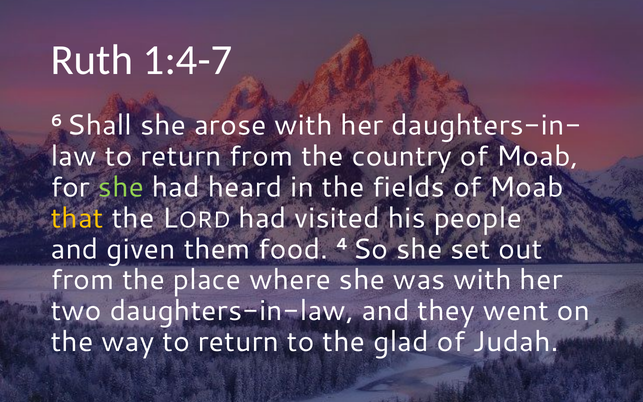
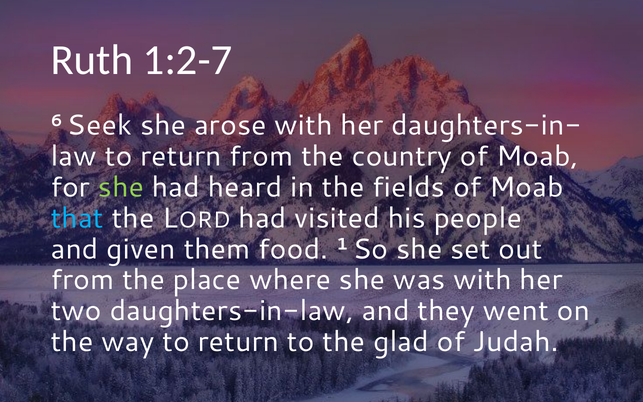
1:4-7: 1:4-7 -> 1:2-7 (188, 60)
Shall: Shall -> Seek (99, 125)
that colour: yellow -> light blue (77, 218)
4: 4 -> 1 (342, 244)
